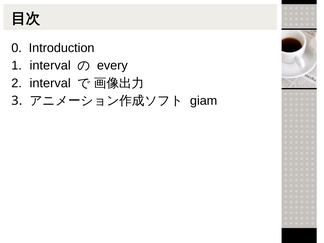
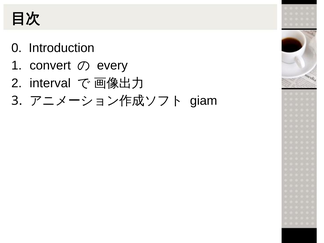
interval: interval -> convert (50, 66)
